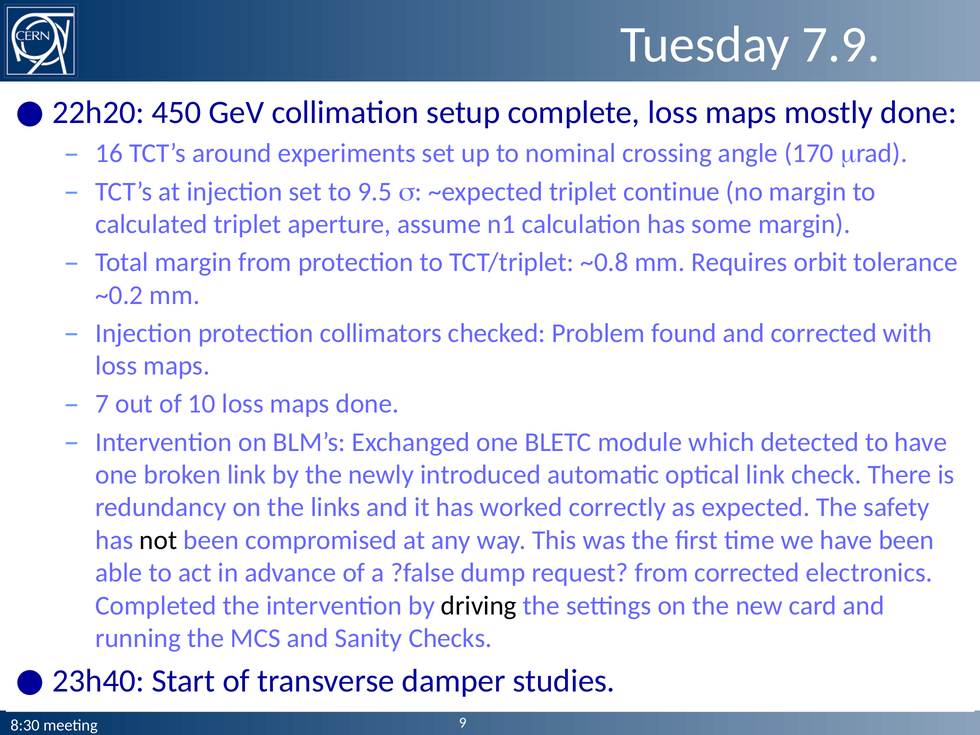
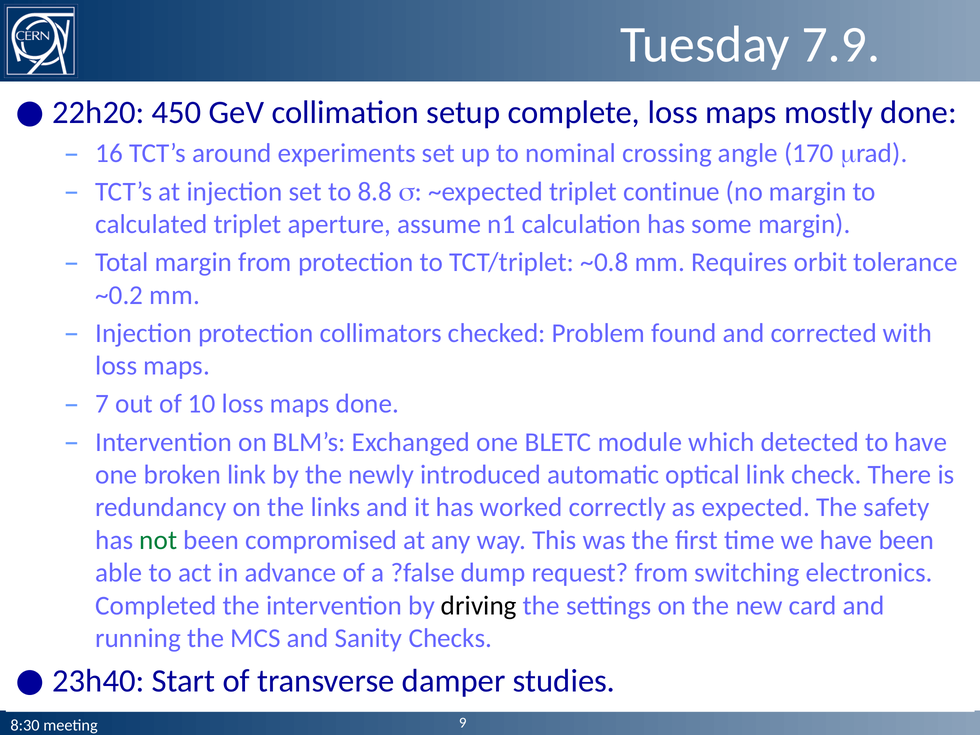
9.5: 9.5 -> 8.8 (375, 192)
not colour: black -> green (158, 540)
from corrected: corrected -> switching (747, 573)
